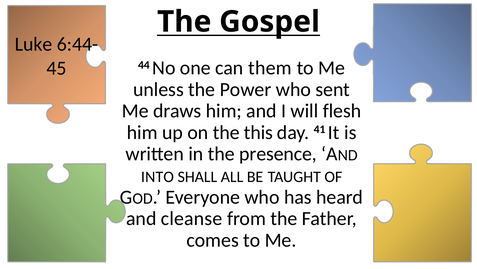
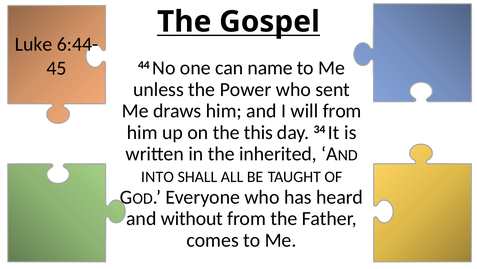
them: them -> name (270, 68)
will flesh: flesh -> from (342, 111)
41: 41 -> 34 (320, 129)
presence: presence -> inherited (278, 154)
cleanse: cleanse -> without (192, 218)
